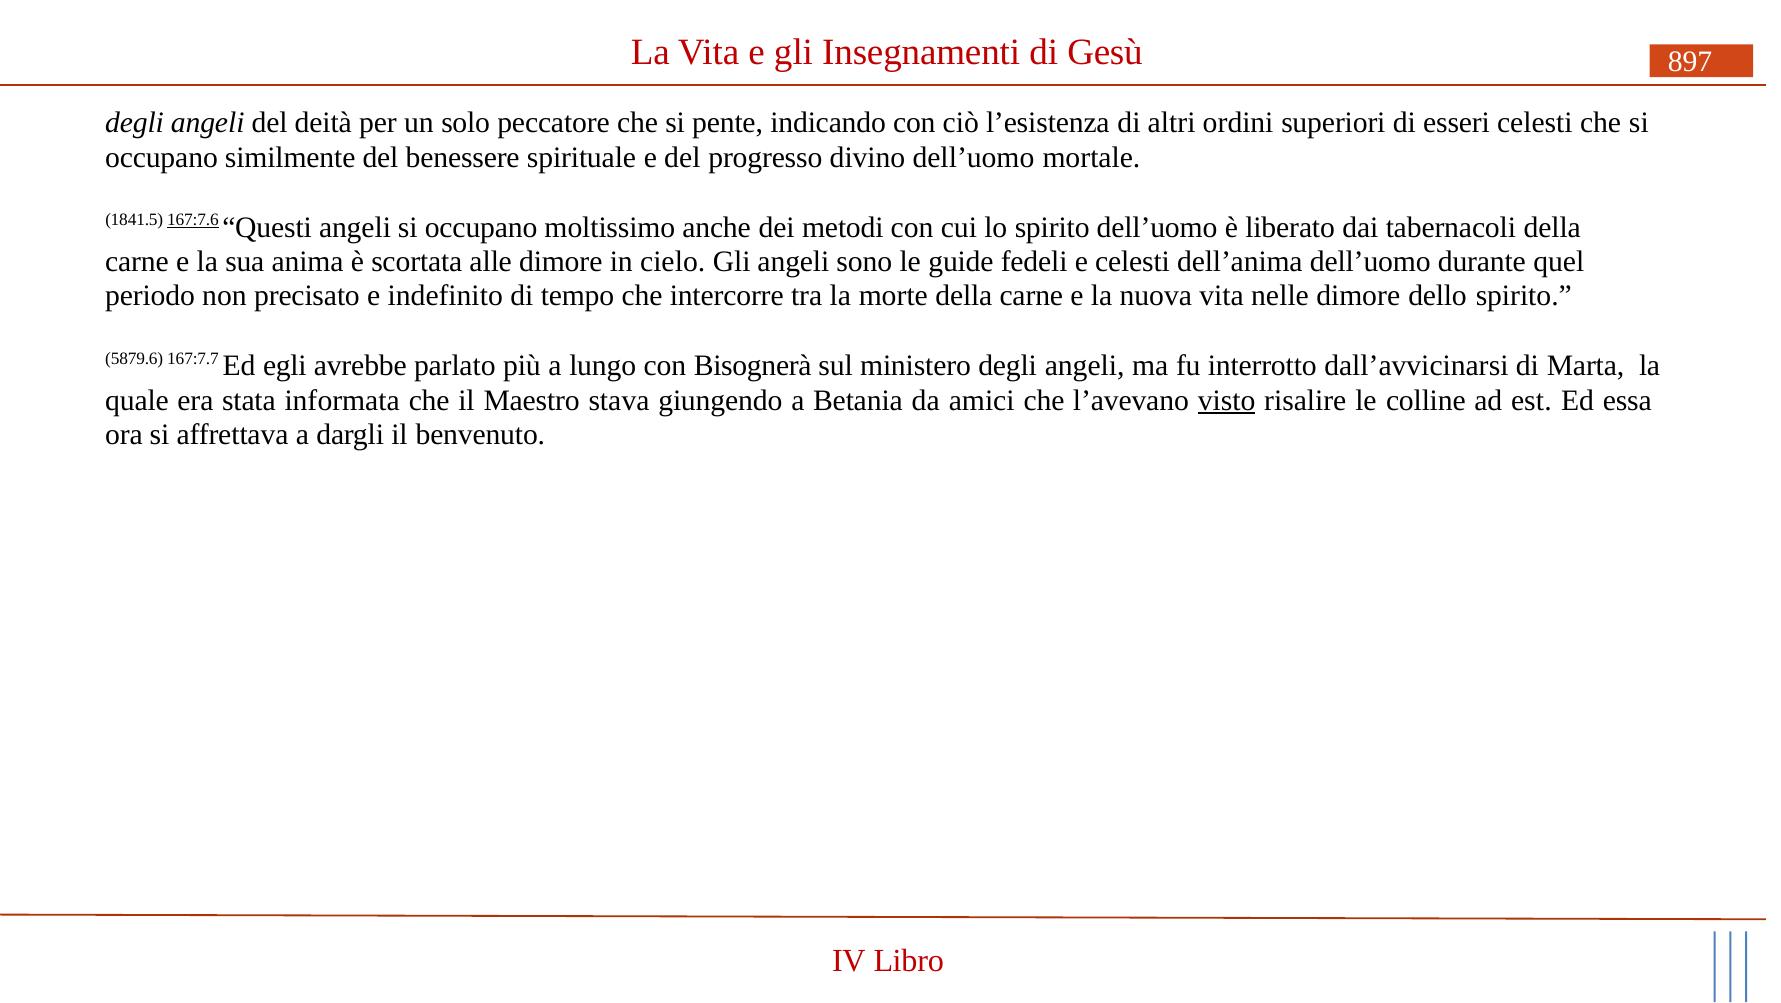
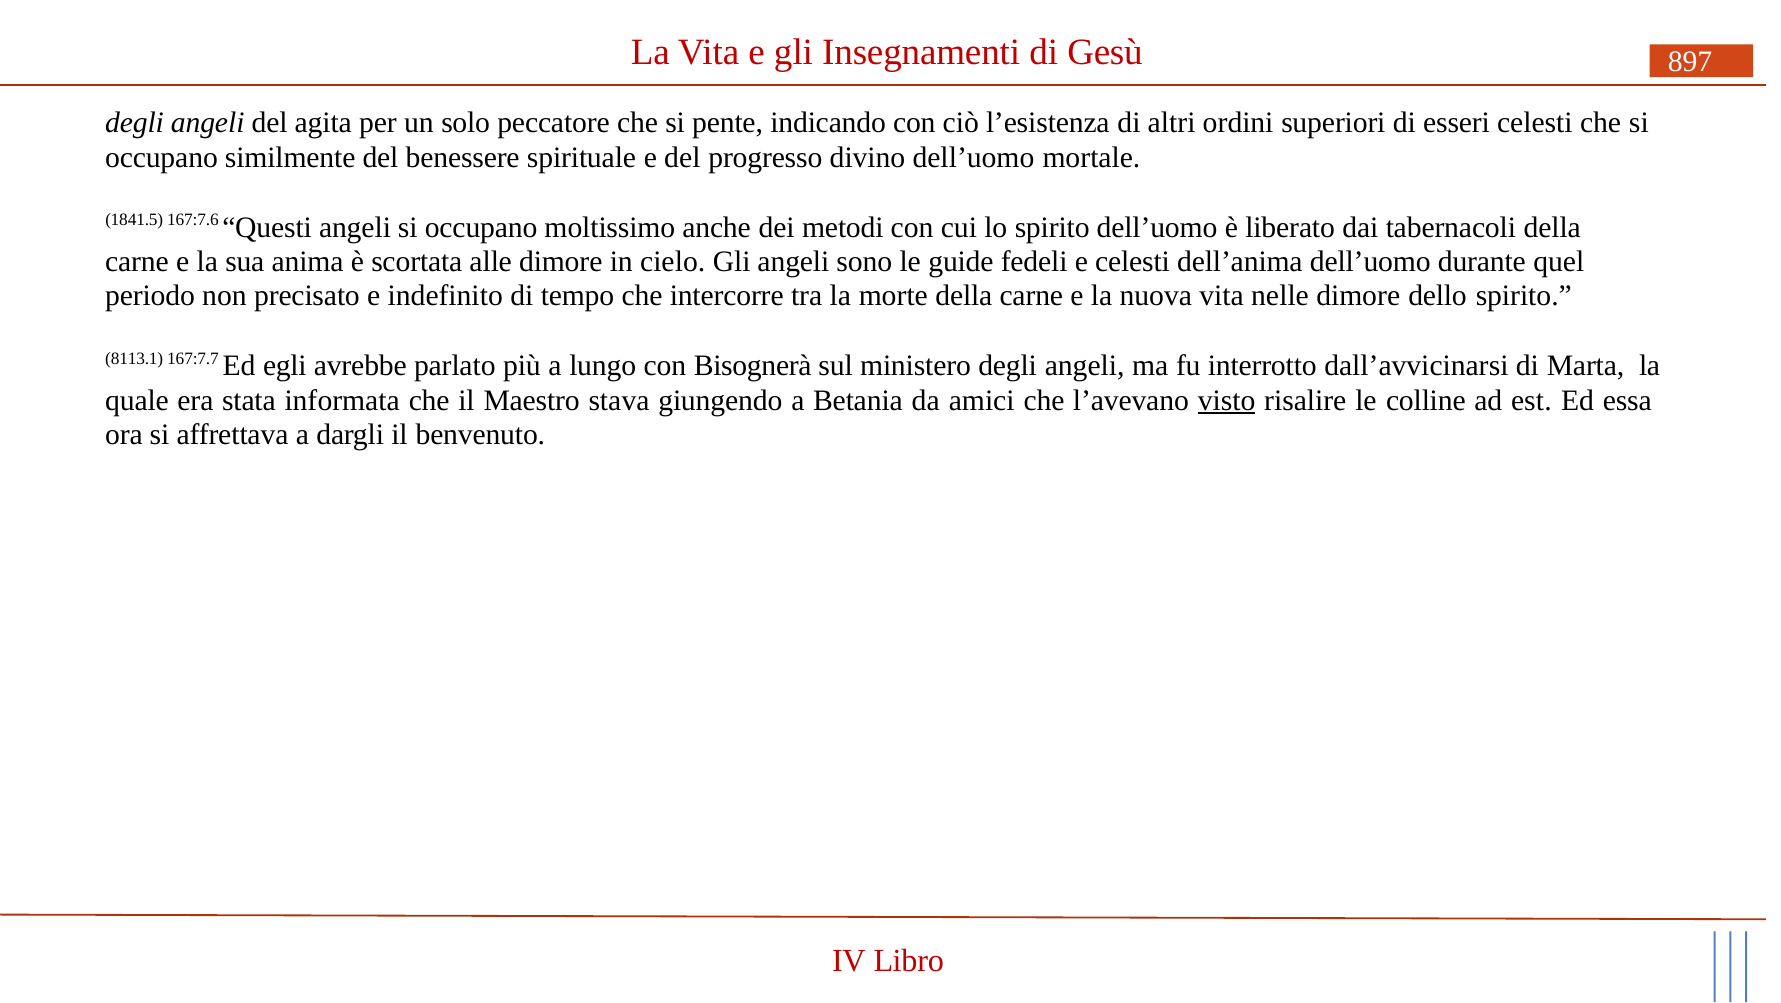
deità: deità -> agita (323, 123)
167:7.6 underline: present -> none (193, 220)
5879.6: 5879.6 -> 8113.1 (134, 359)
